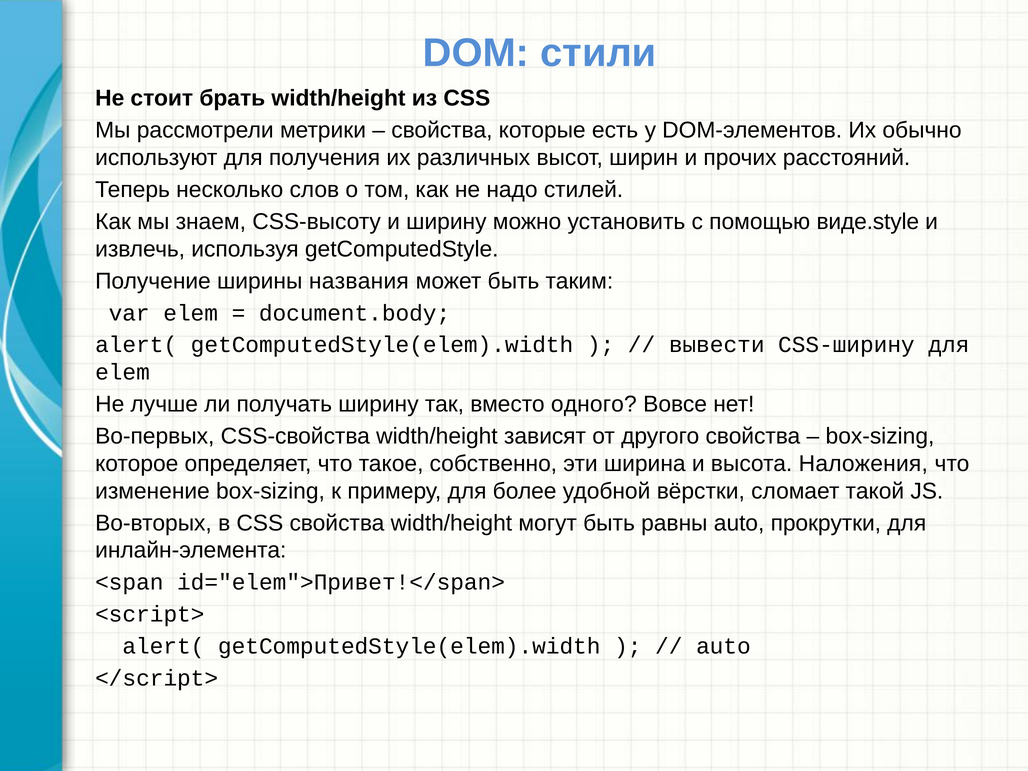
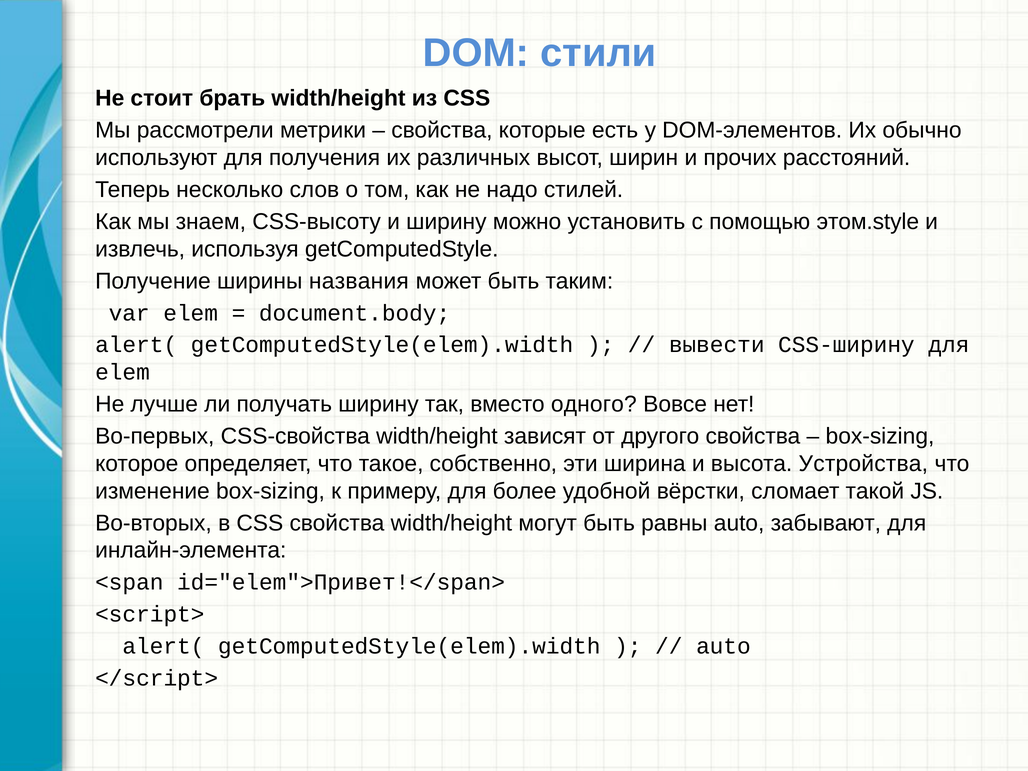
виде.style: виде.style -> этом.style (868, 222)
Наложения: Наложения -> Устройства (863, 464)
прокрутки: прокрутки -> забывают (826, 523)
